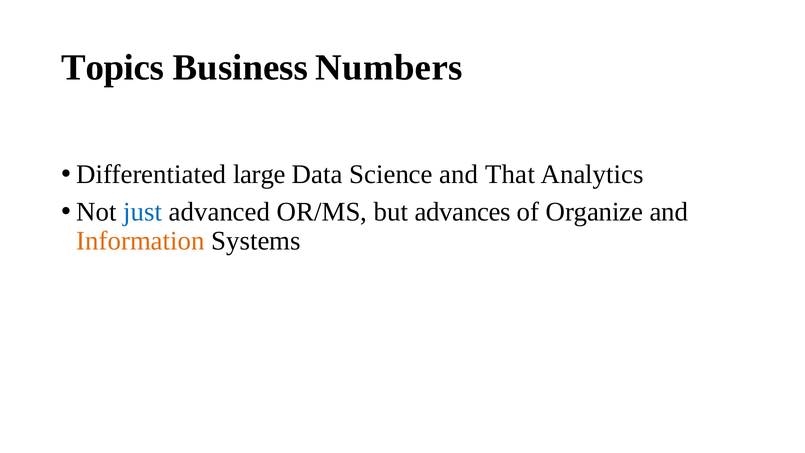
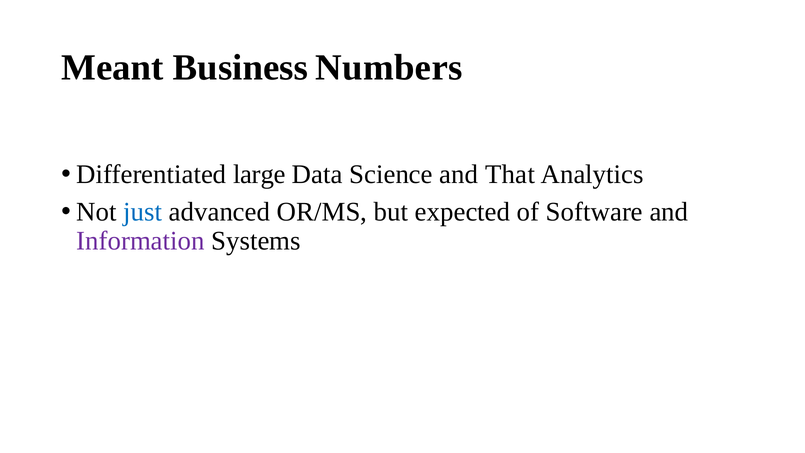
Topics: Topics -> Meant (113, 68)
advances: advances -> expected (463, 212)
Organize: Organize -> Software (594, 212)
Information colour: orange -> purple (141, 241)
